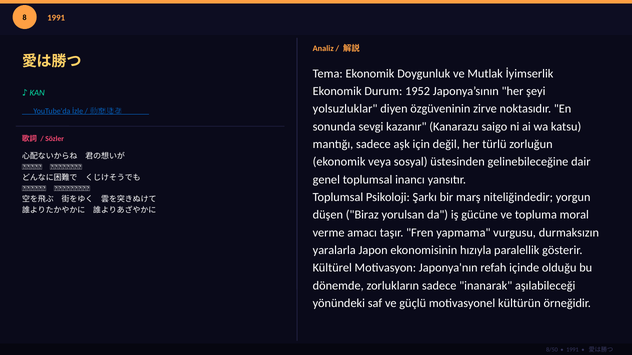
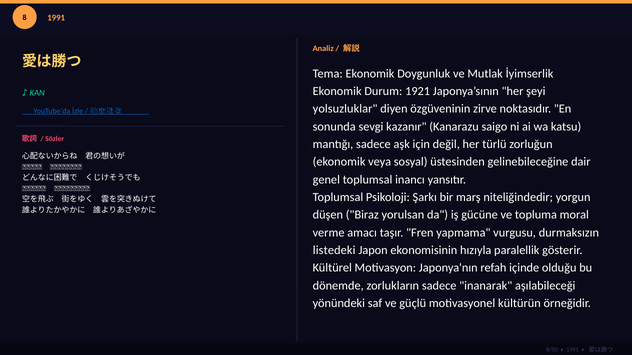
1952: 1952 -> 1921 (418, 91)
yaralarla: yaralarla -> listedeki (334, 251)
